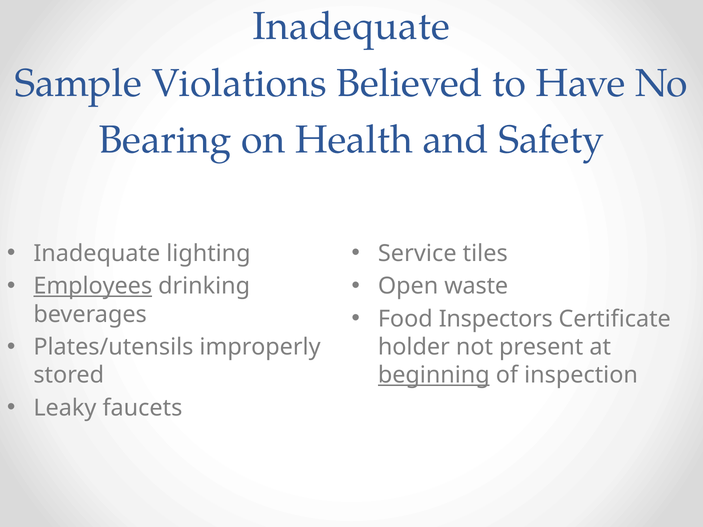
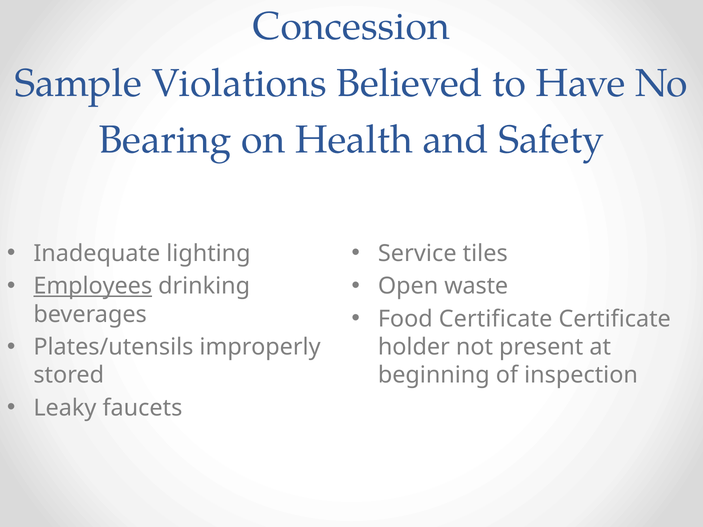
Inadequate: Inadequate -> Concession (351, 27)
Food Inspectors: Inspectors -> Certificate (496, 319)
beginning underline: present -> none (434, 375)
